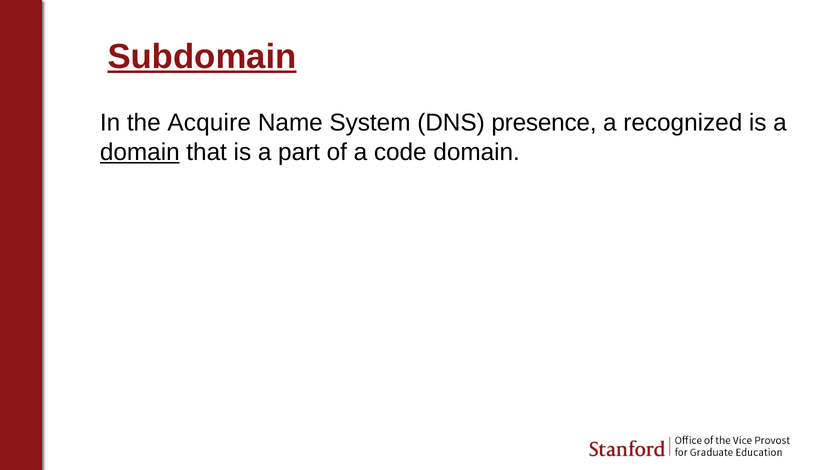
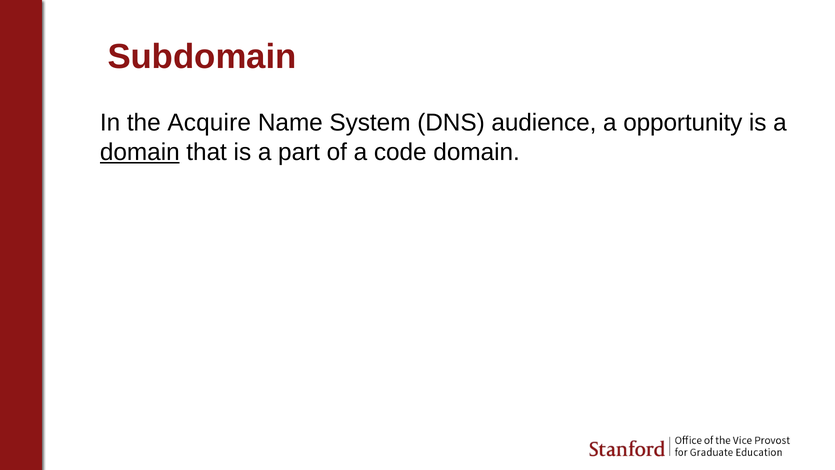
Subdomain underline: present -> none (202, 57)
presence: presence -> audience (544, 123)
recognized: recognized -> opportunity (683, 123)
